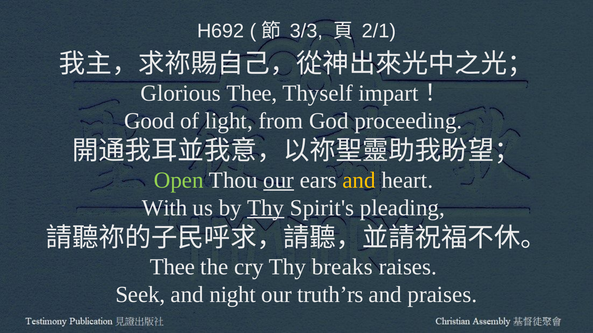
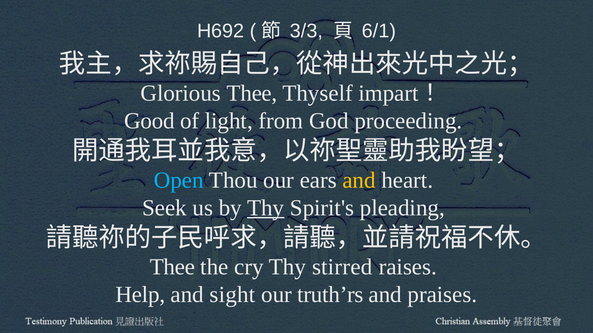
2/1: 2/1 -> 6/1 (379, 31)
Open colour: light green -> light blue (179, 181)
our underline: present -> none (279, 181)
With: With -> Seek (164, 208)
breaks: breaks -> stirred (342, 268)
Seek: Seek -> Help (140, 295)
night: night -> sight (232, 295)
